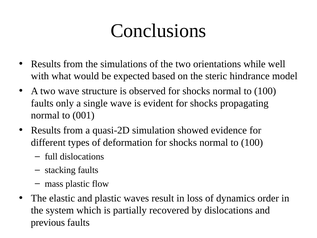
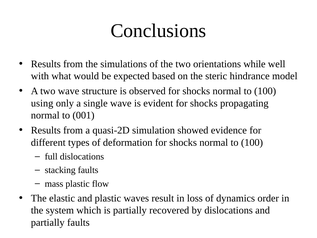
faults: faults -> using (42, 103)
previous: previous -> partially (48, 222)
